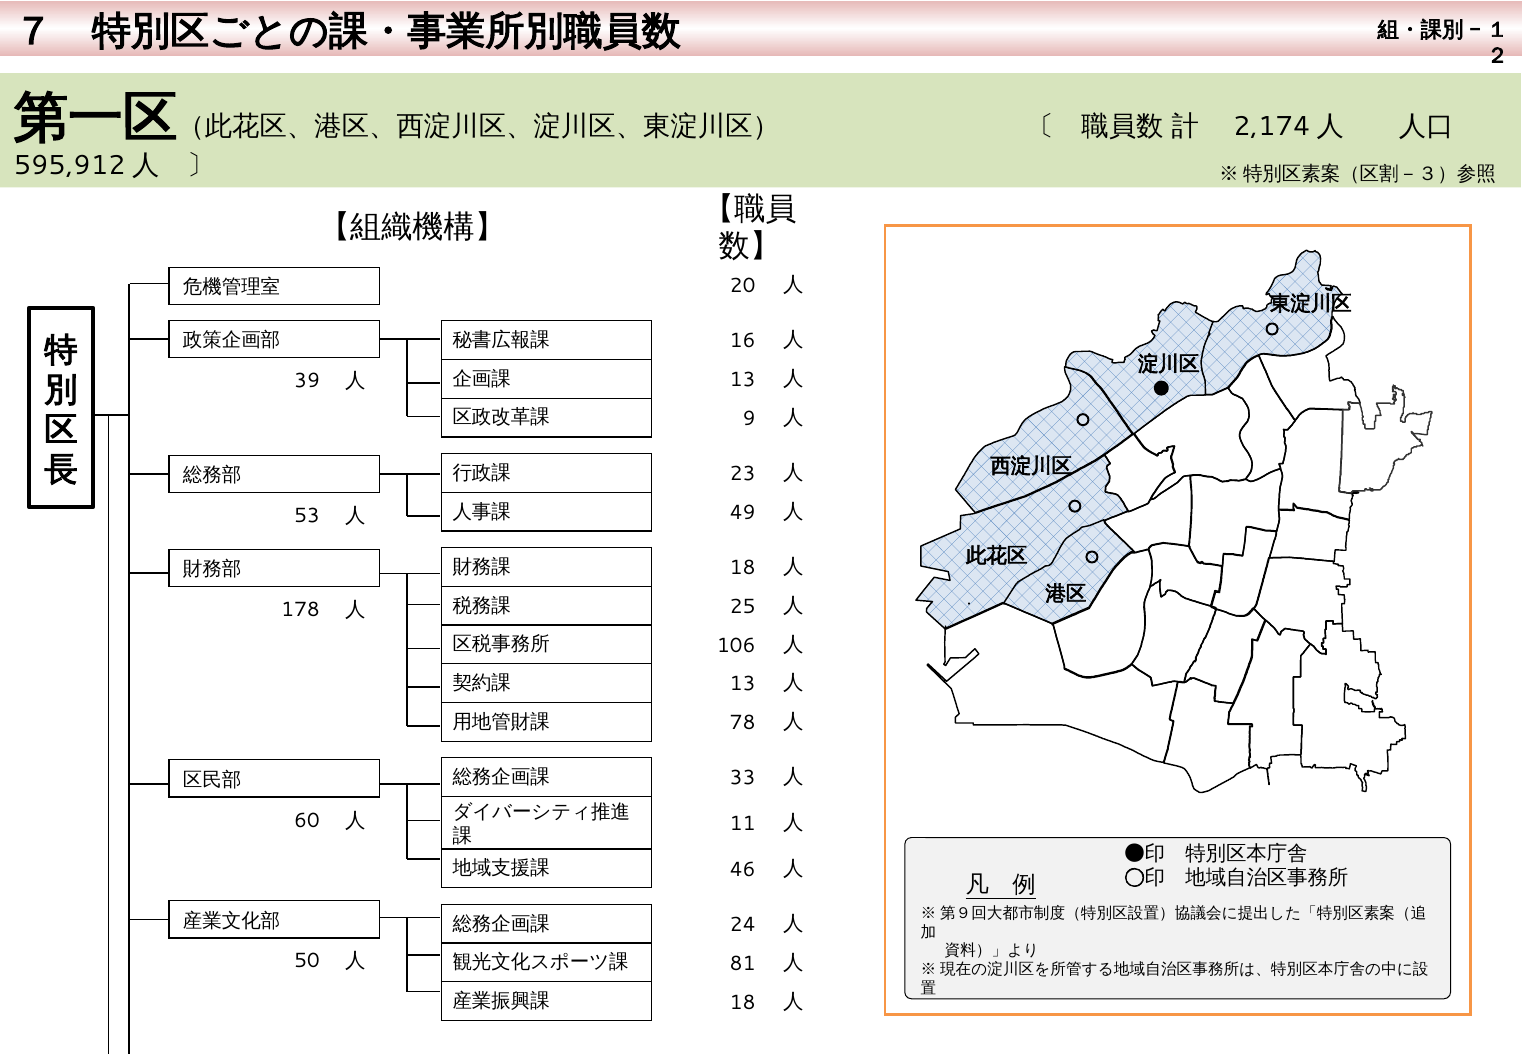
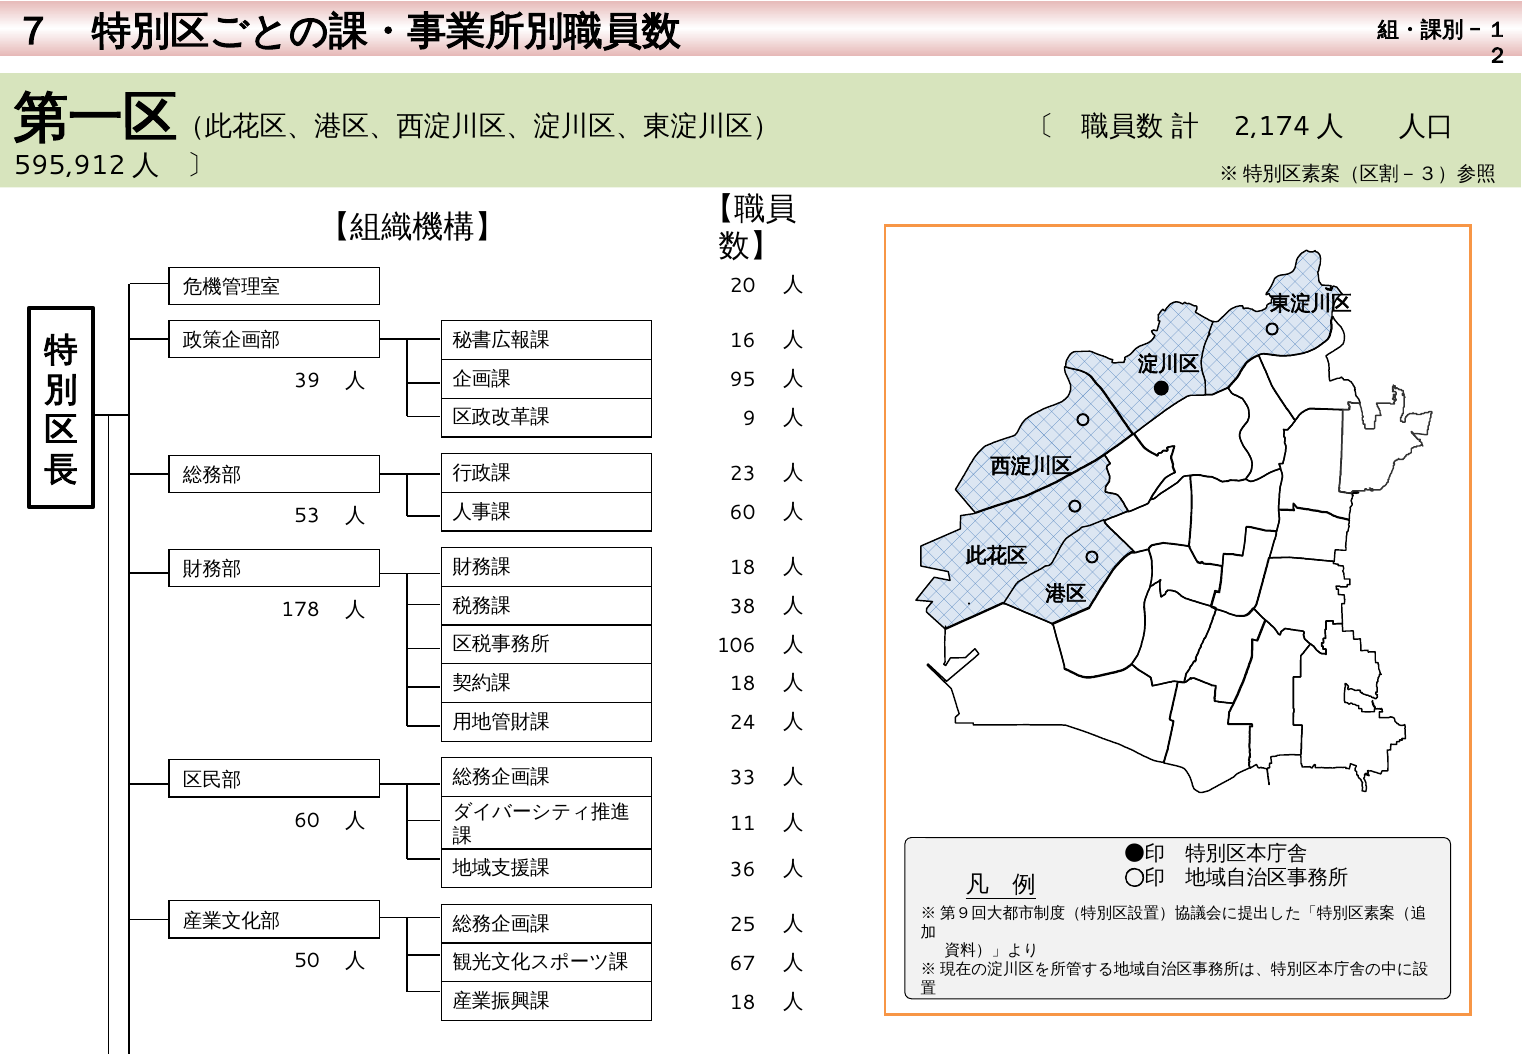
13: 13 -> 95 (743, 380)
49: 49 -> 60 (743, 513)
25: 25 -> 38 (743, 607)
13: 13 -> 18 (743, 684)
78: 78 -> 24 (743, 723)
46: 46 -> 36 (743, 869)
24: 24 -> 25 (743, 925)
81: 81 -> 67 (743, 963)
